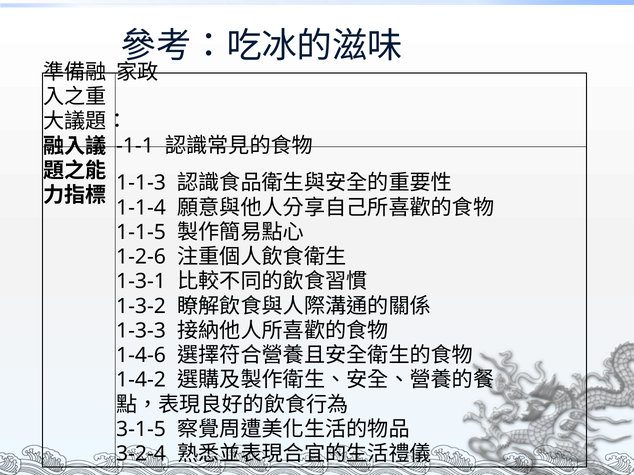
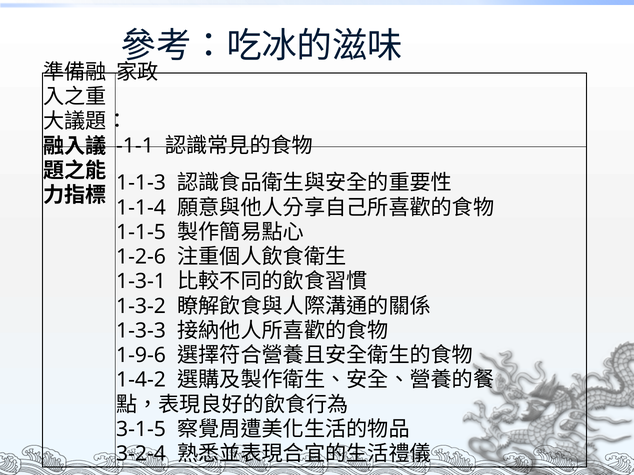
1-4-6: 1-4-6 -> 1-9-6 (141, 356)
